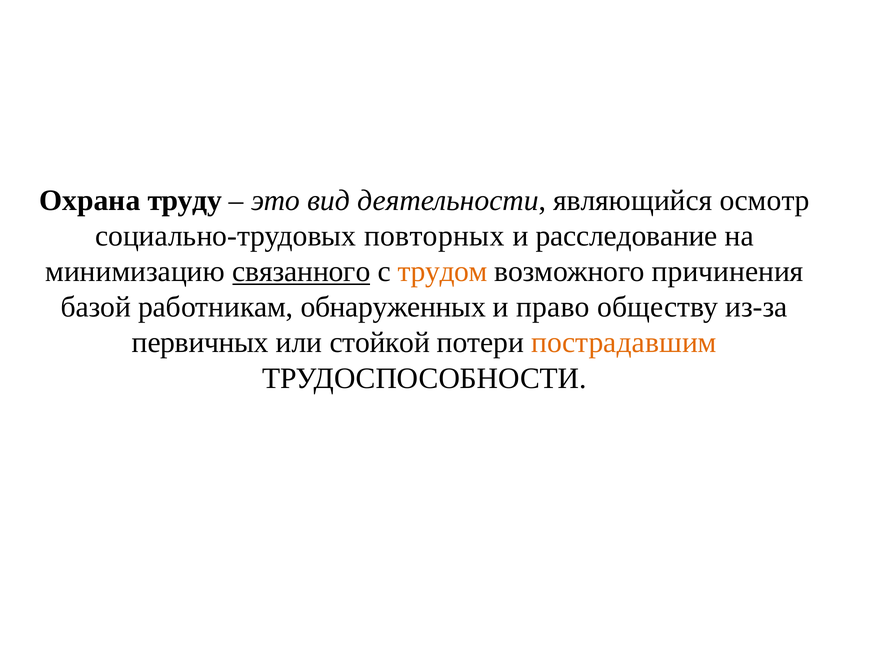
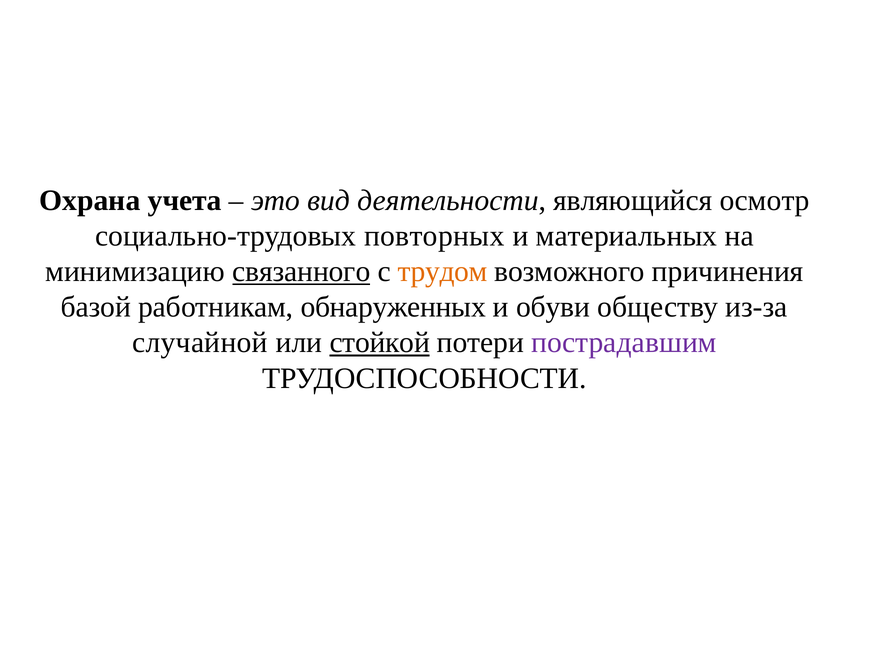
труду: труду -> учета (185, 200)
расследование: расследование -> материальных (627, 236)
право: право -> обуви (553, 307)
первичных: первичных -> случайной (200, 343)
стойкой underline: none -> present (380, 343)
пострадавшим colour: orange -> purple (624, 343)
